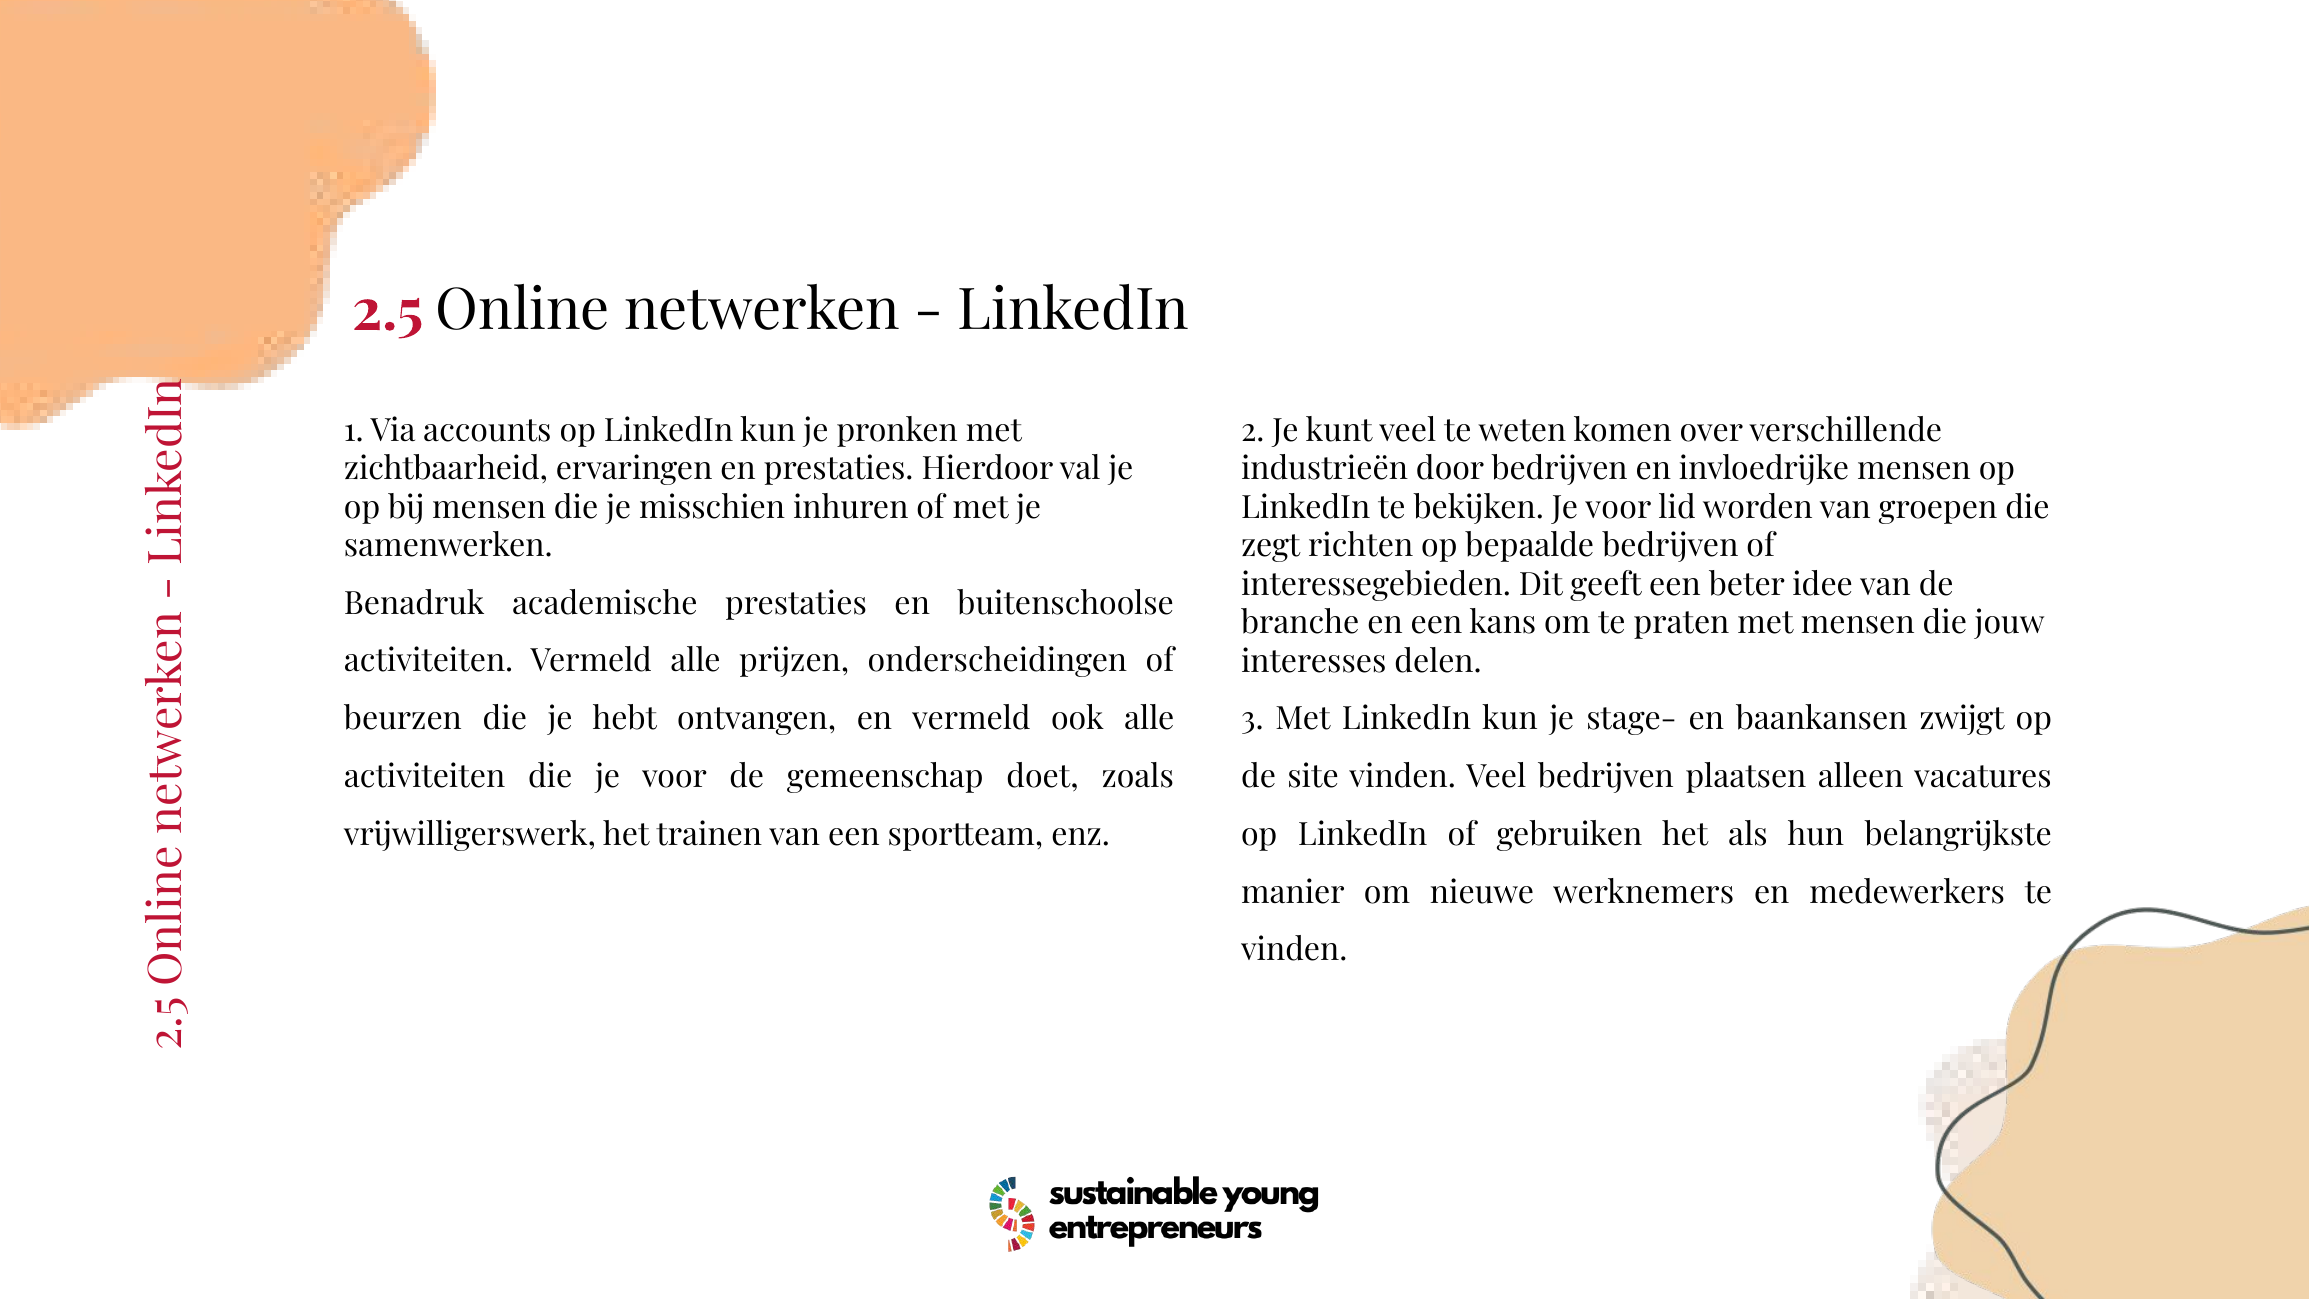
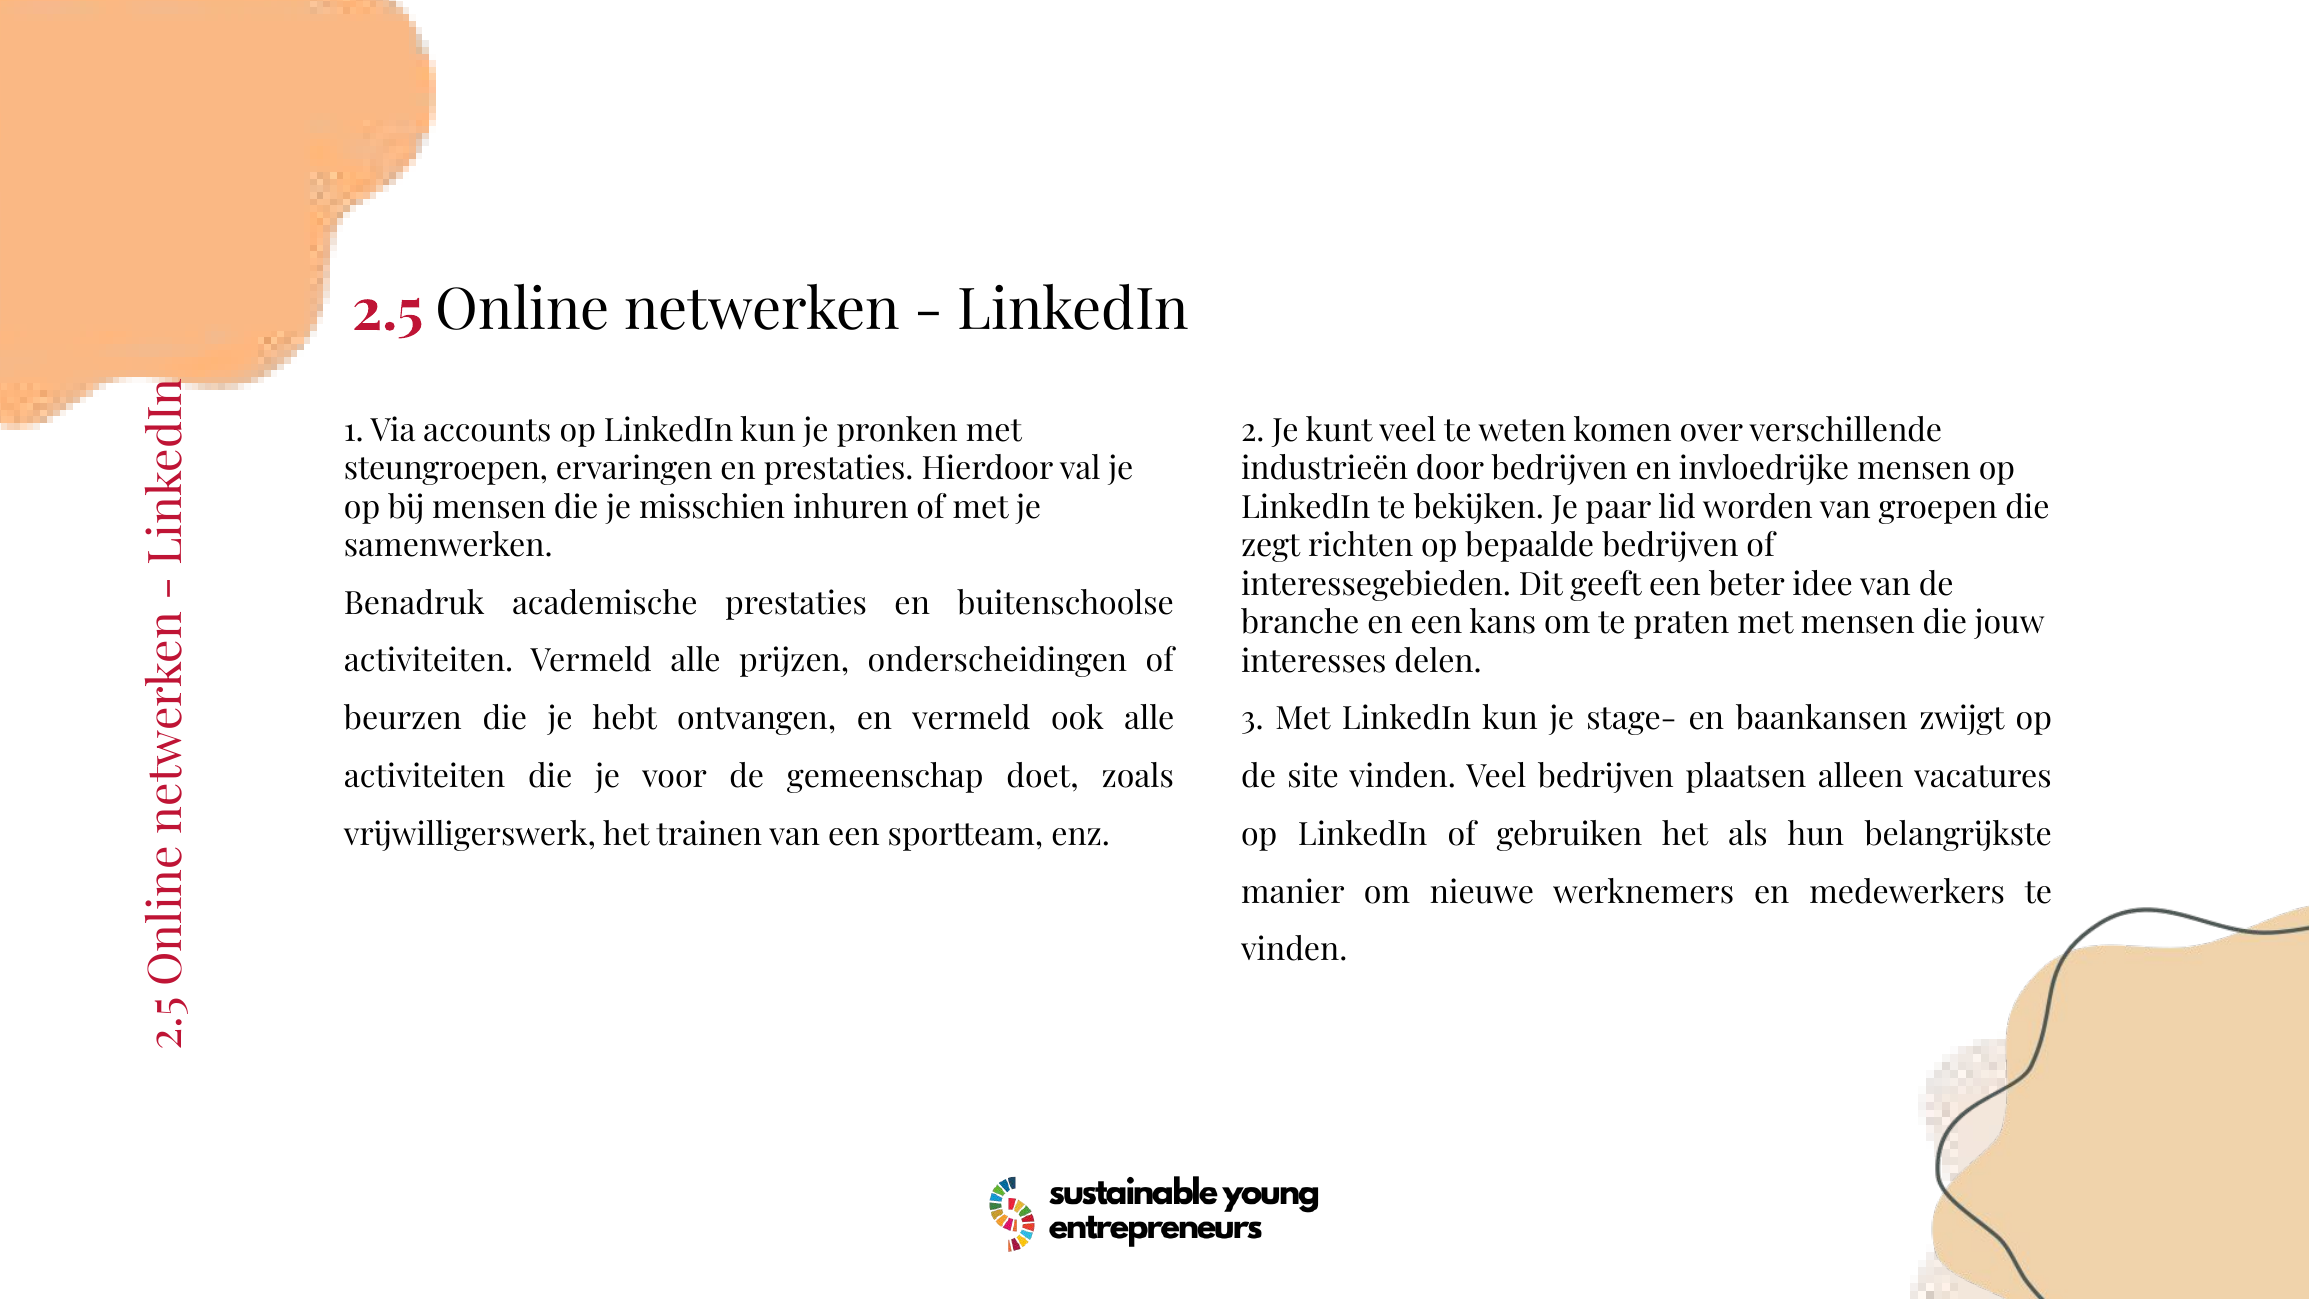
zichtbaarheid: zichtbaarheid -> steungroepen (446, 469)
bekijken Je voor: voor -> paar (1618, 507)
